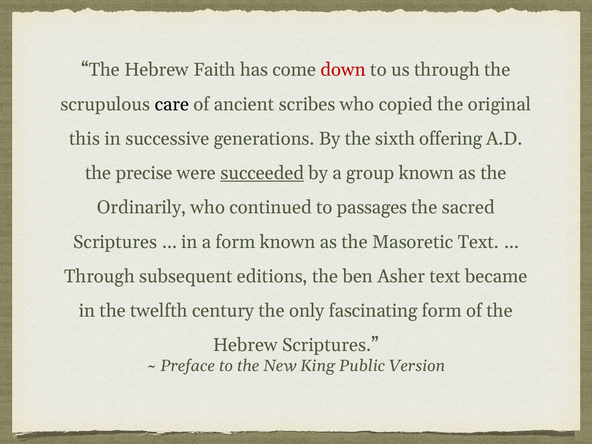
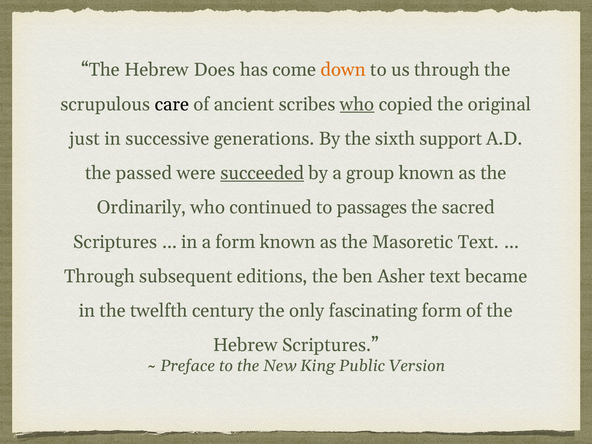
Faith: Faith -> Does (214, 70)
down colour: red -> orange (343, 70)
who underline: none -> present (357, 104)
this: this -> just (85, 139)
offering: offering -> support (451, 139)
precise: precise -> passed (144, 173)
